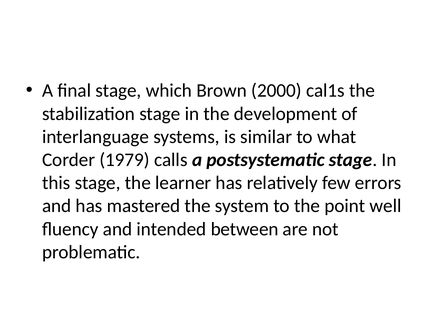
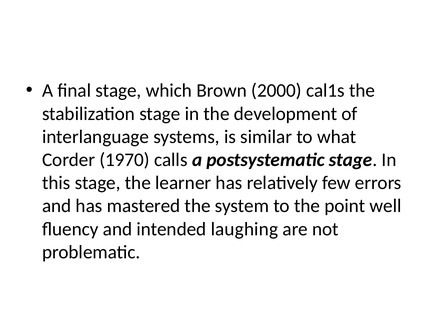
1979: 1979 -> 1970 (125, 159)
between: between -> laughing (244, 228)
